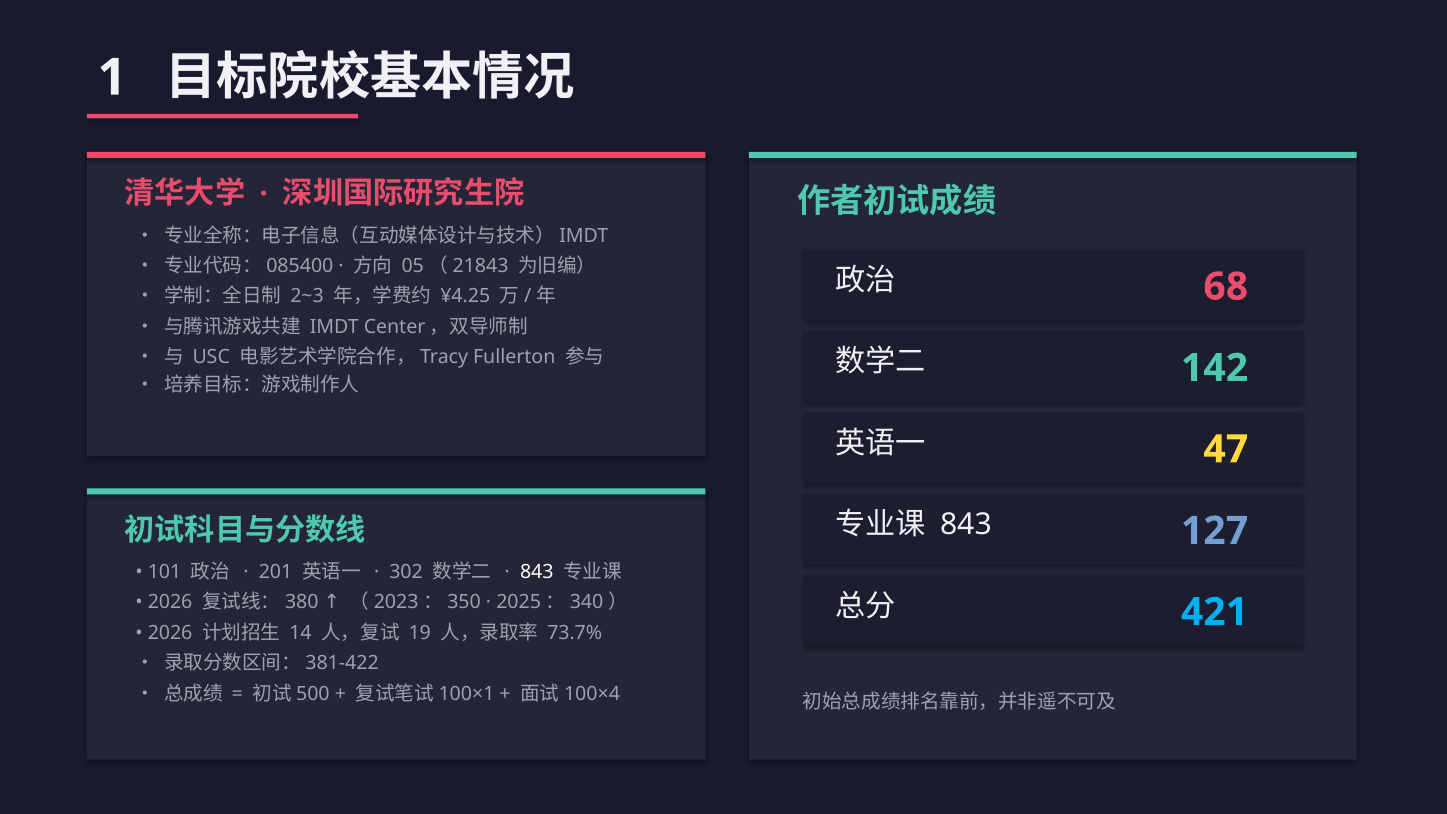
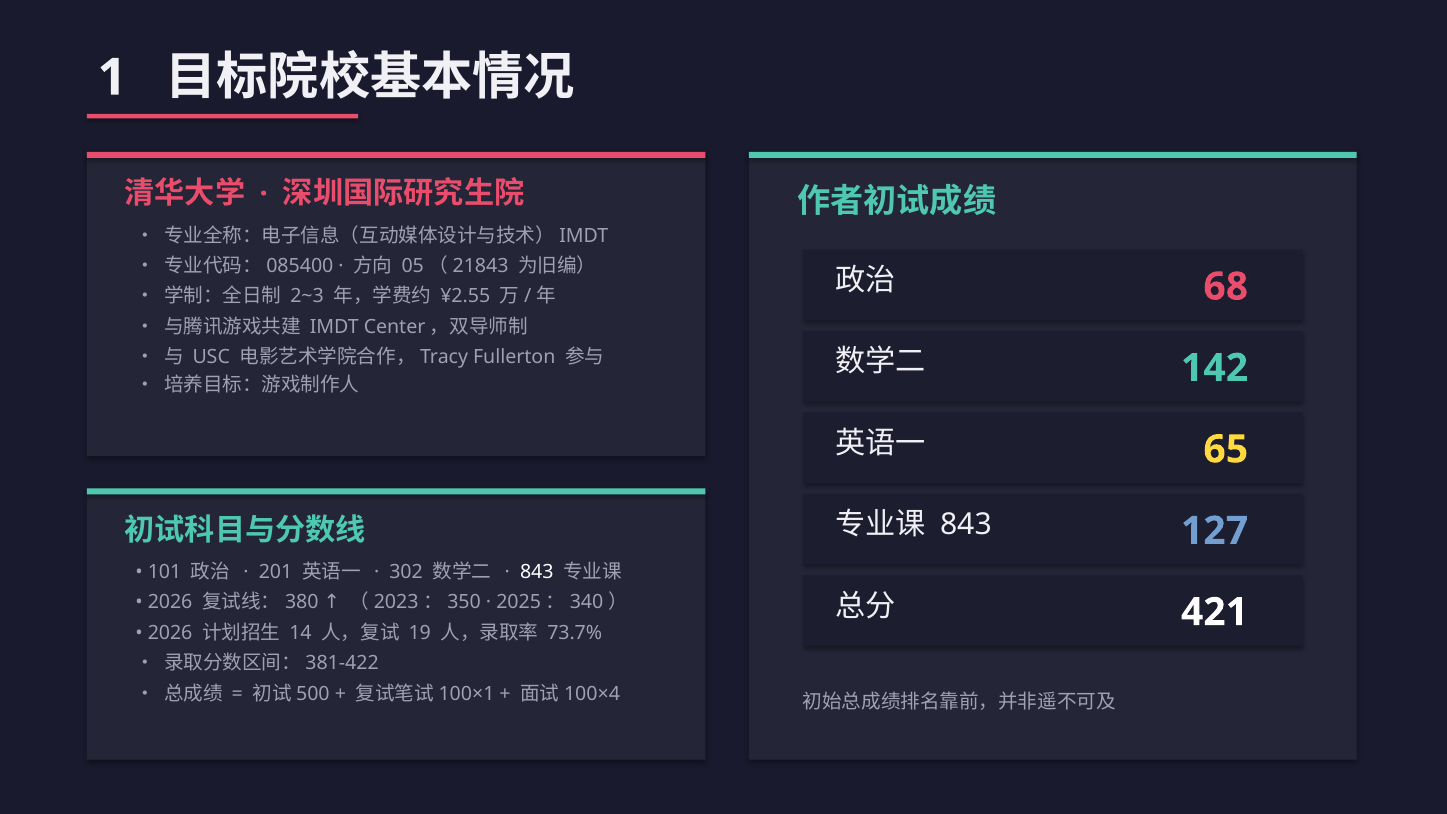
¥4.25: ¥4.25 -> ¥2.55 (465, 296)
47: 47 -> 65 (1226, 449)
421 colour: light blue -> white (1215, 612)
